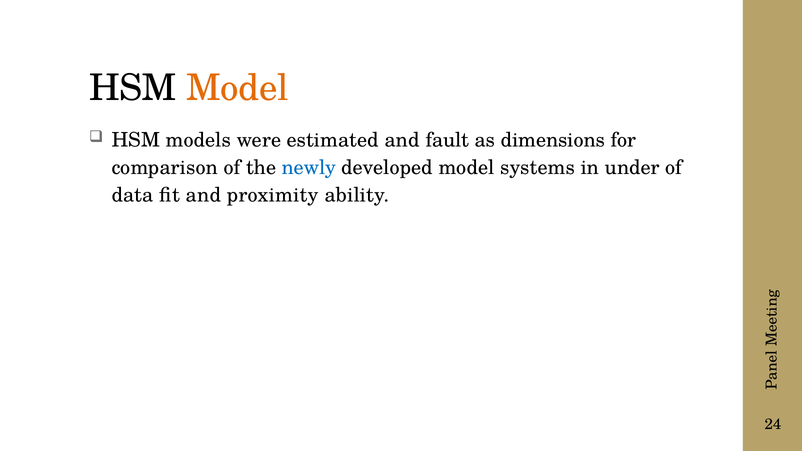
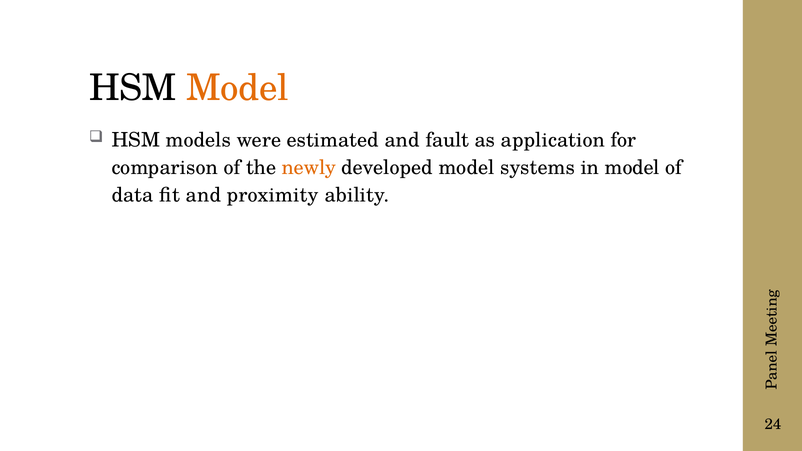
dimensions: dimensions -> application (553, 140)
newly colour: blue -> orange (309, 168)
in under: under -> model (632, 168)
